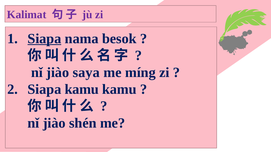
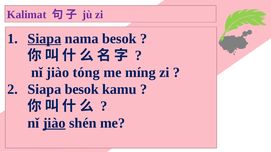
saya: saya -> tóng (86, 73)
Siapa kamu: kamu -> besok (82, 90)
jiào underline: none -> present (54, 123)
